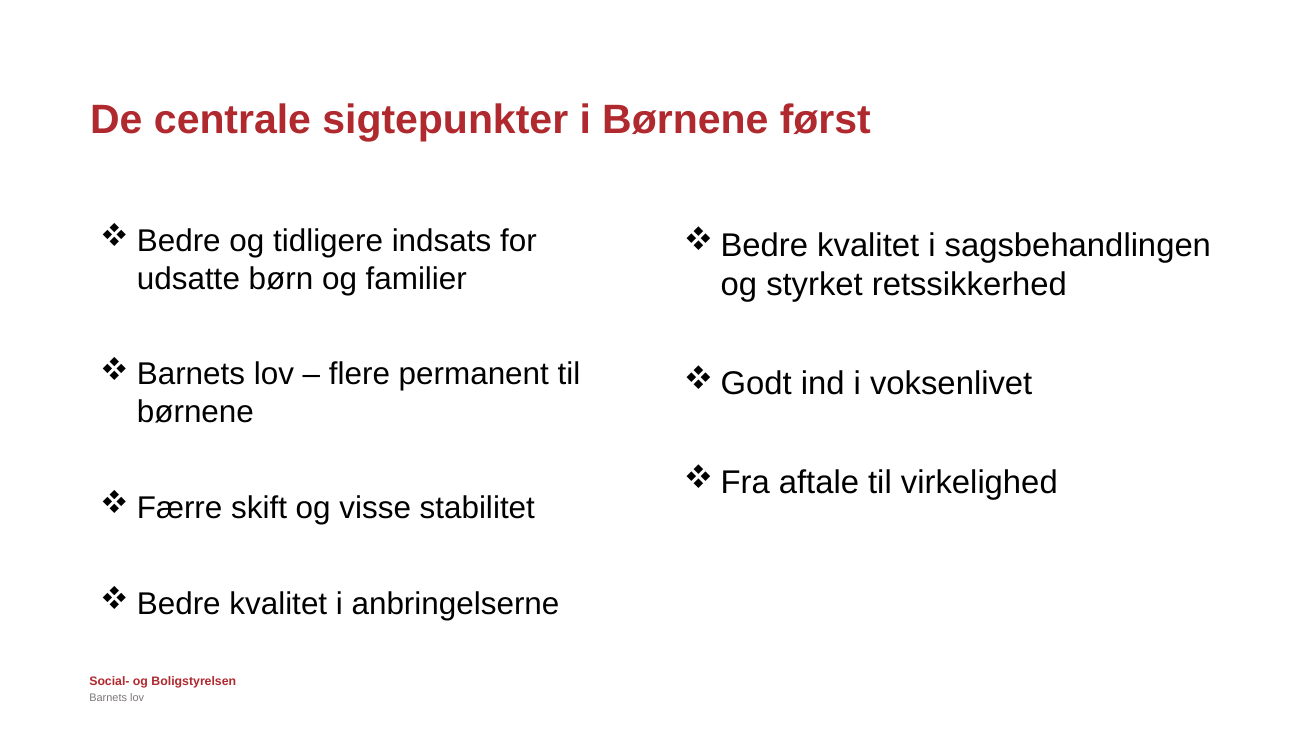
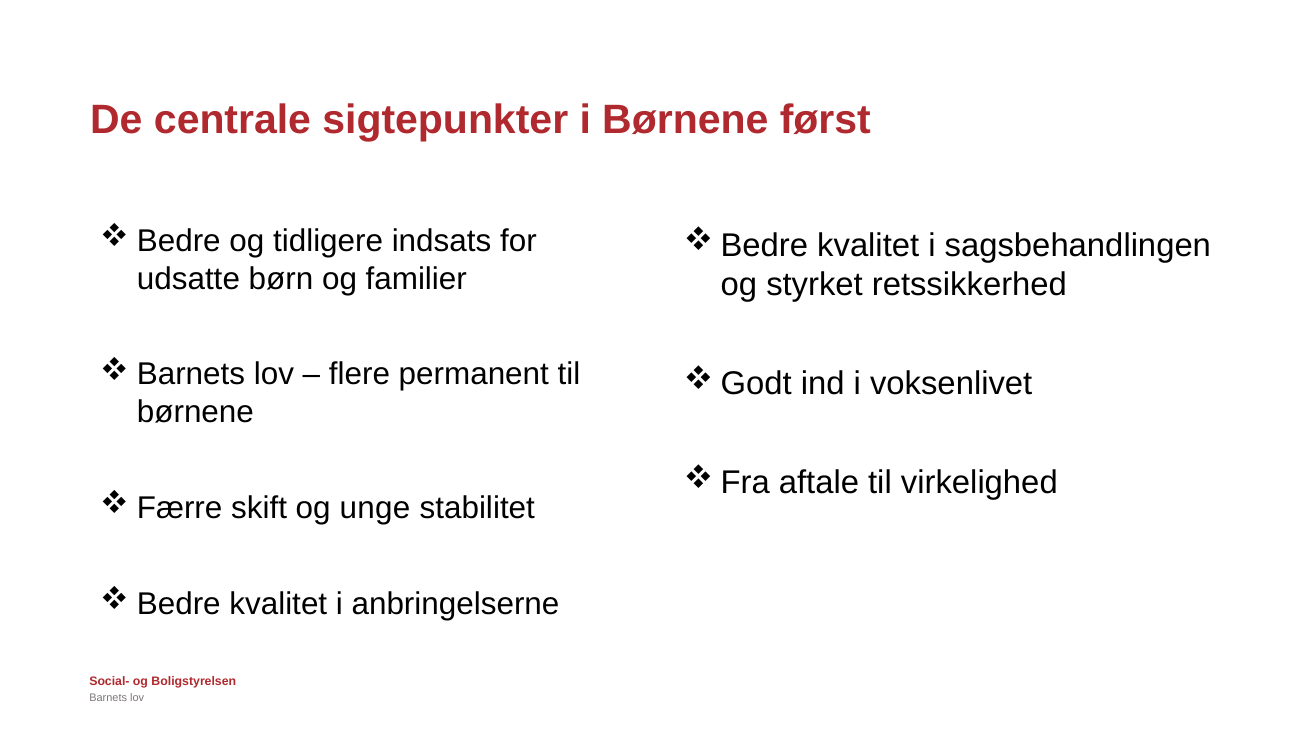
visse: visse -> unge (375, 508)
